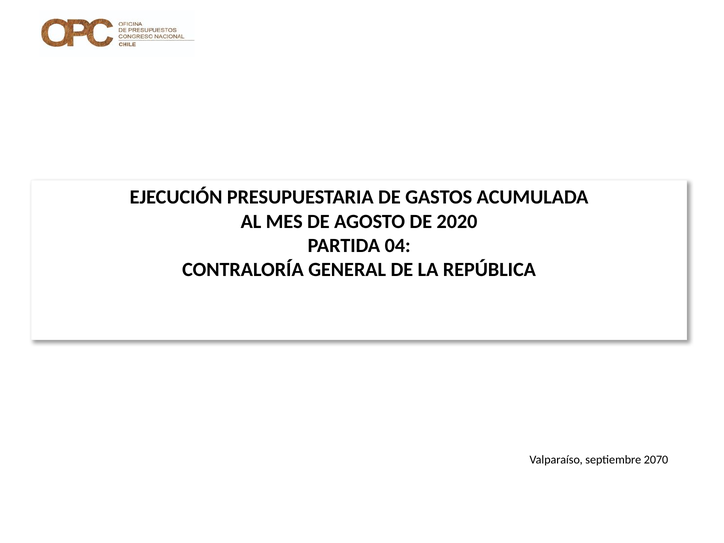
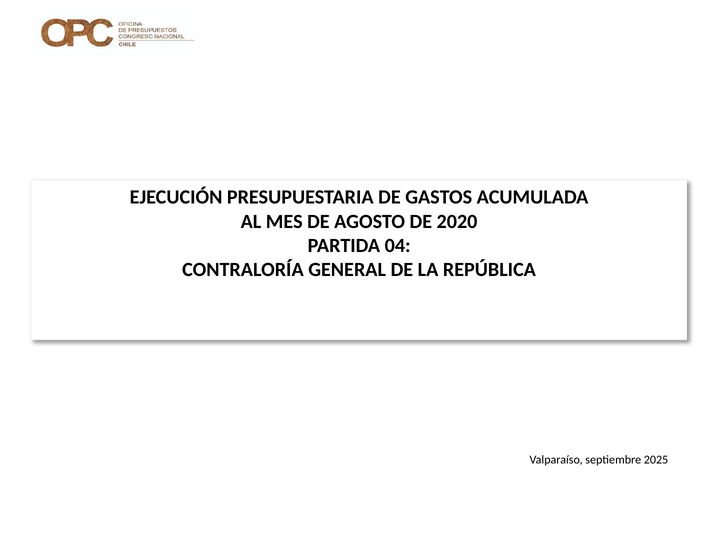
2070: 2070 -> 2025 (656, 460)
